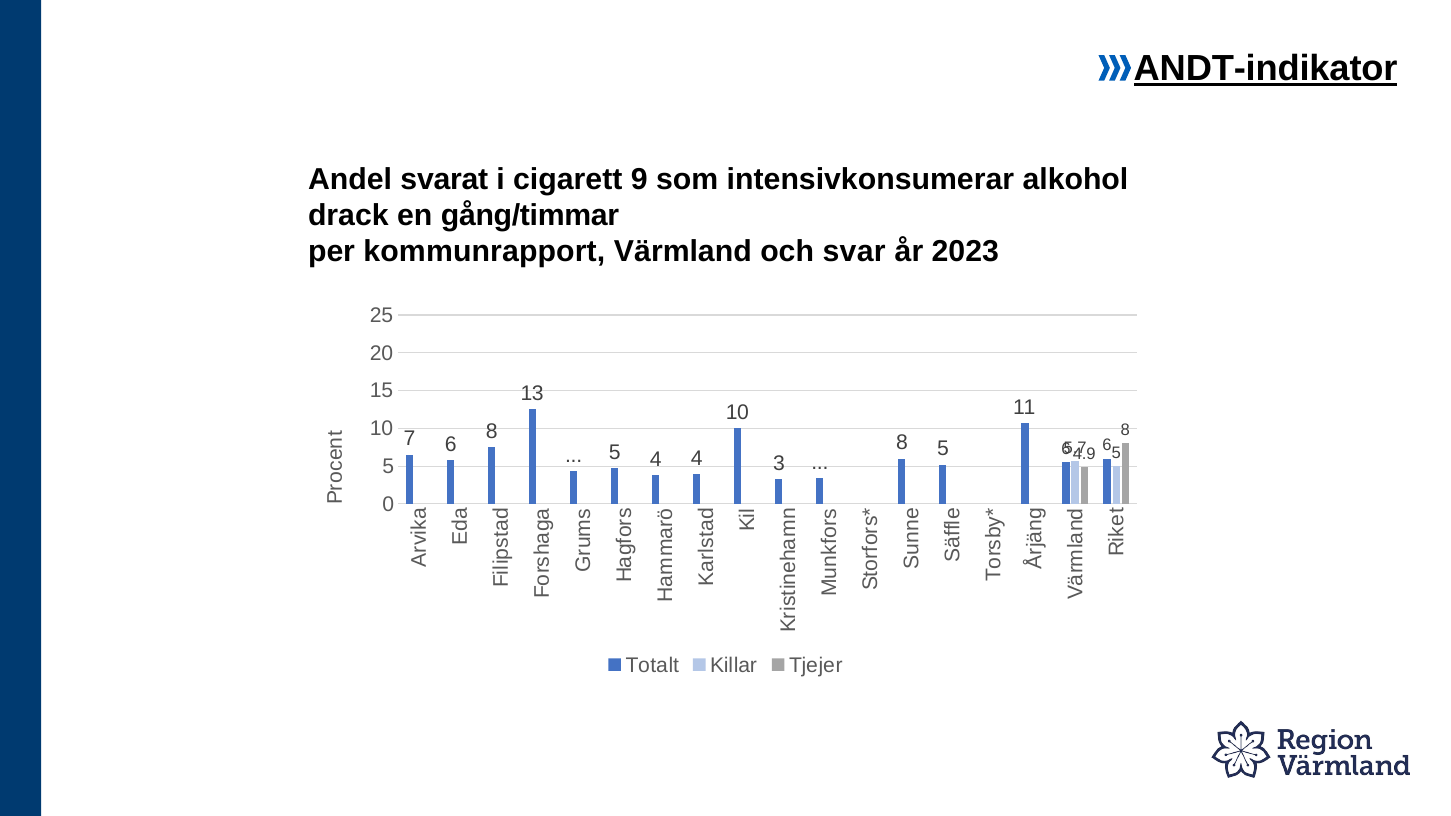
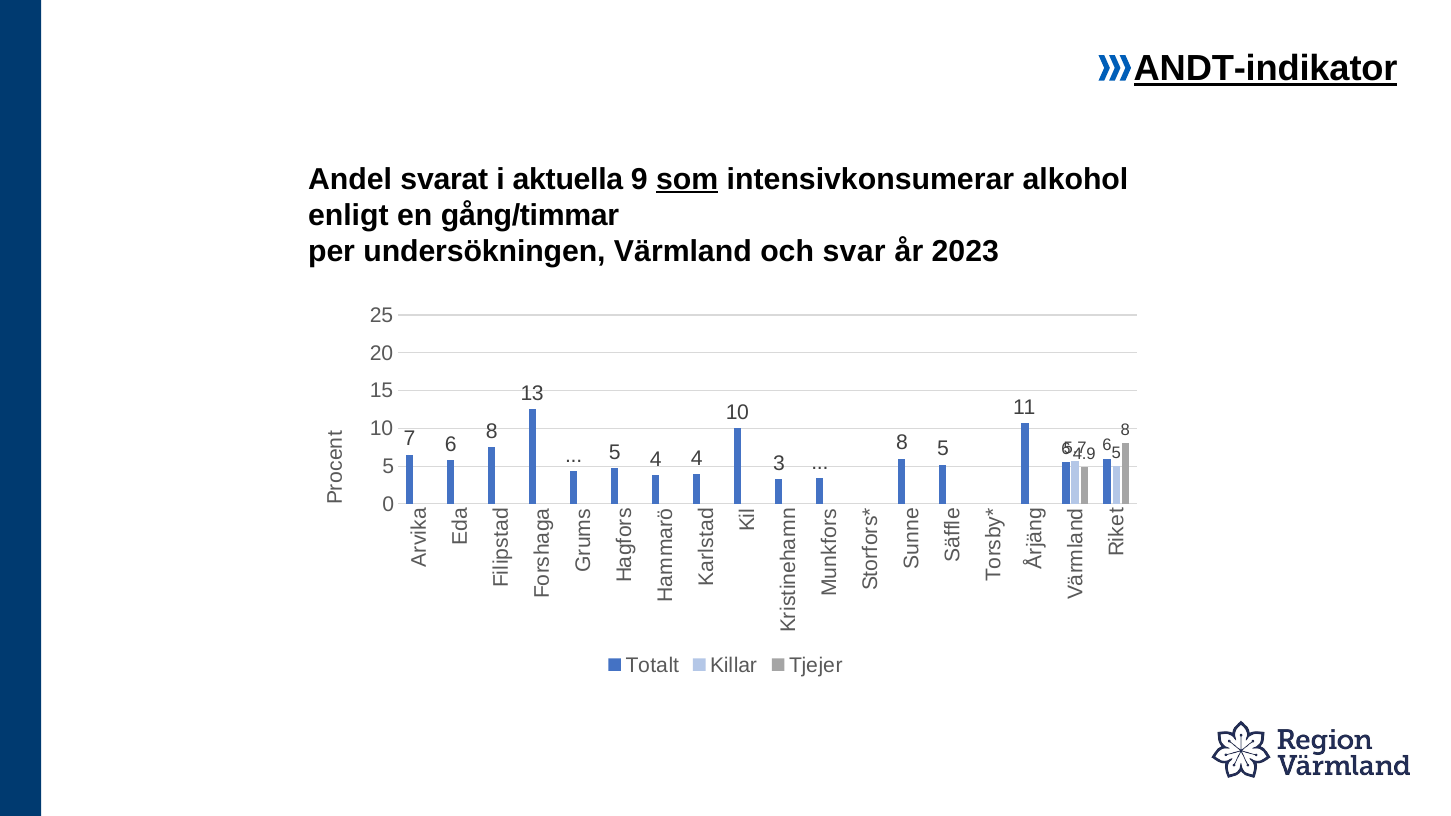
cigarett: cigarett -> aktuella (568, 179)
som underline: none -> present (687, 179)
drack: drack -> enligt (348, 216)
kommunrapport: kommunrapport -> undersökningen (484, 252)
